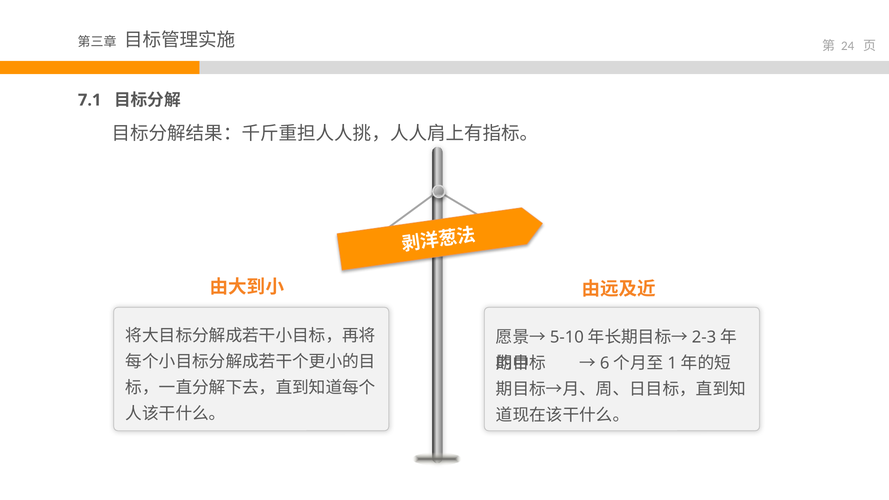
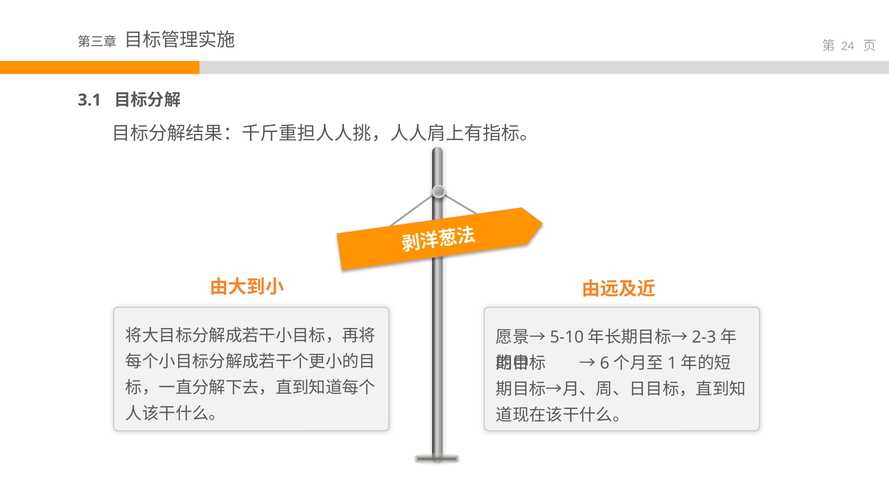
7.1: 7.1 -> 3.1 (90, 100)
